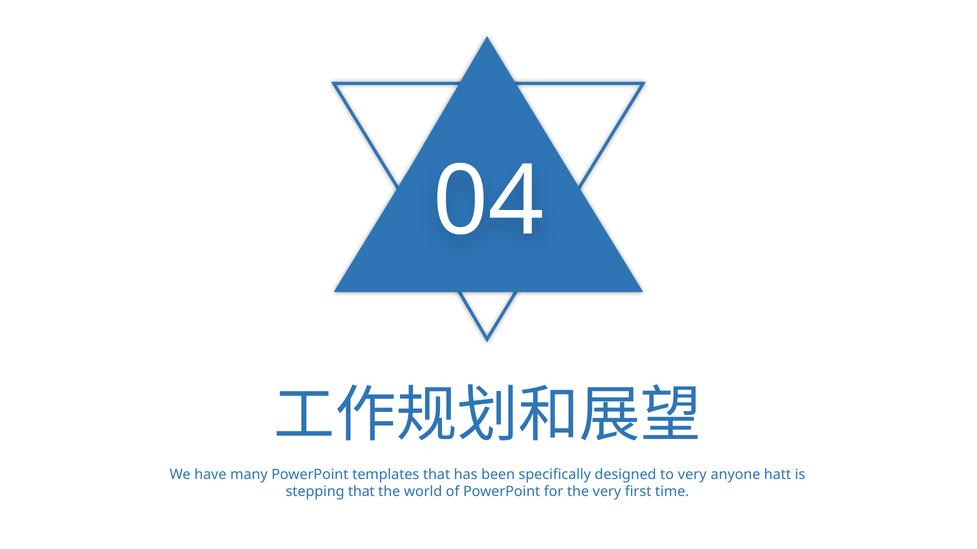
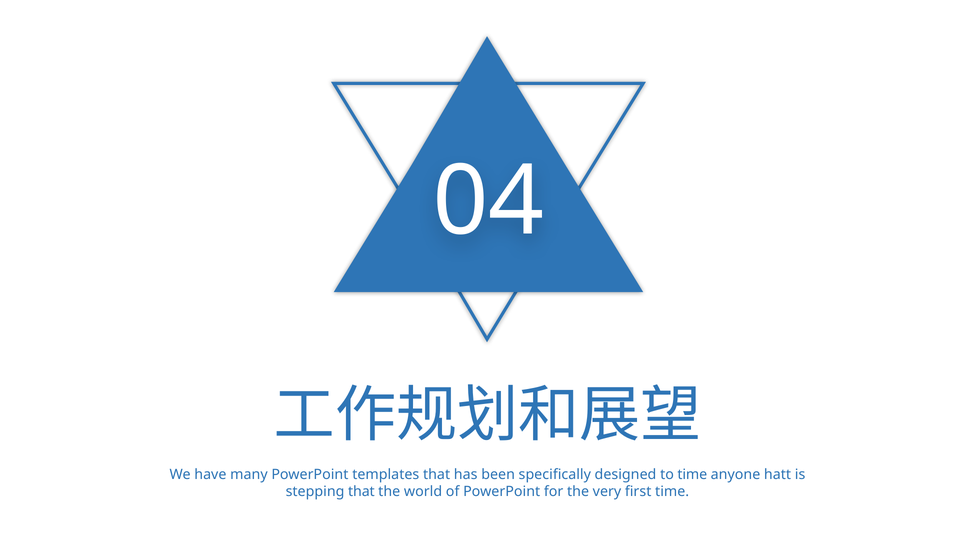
to very: very -> time (692, 475)
